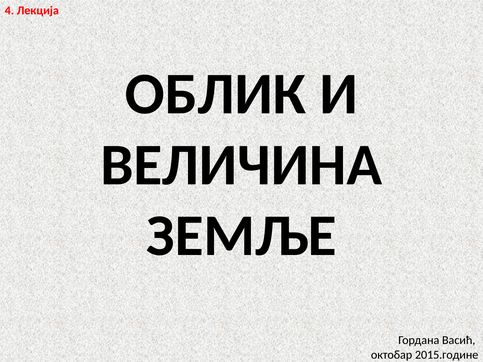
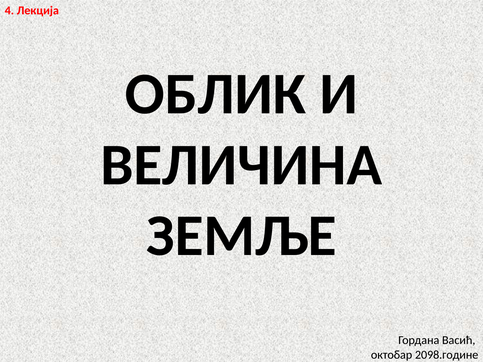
2015.године: 2015.године -> 2098.године (447, 355)
